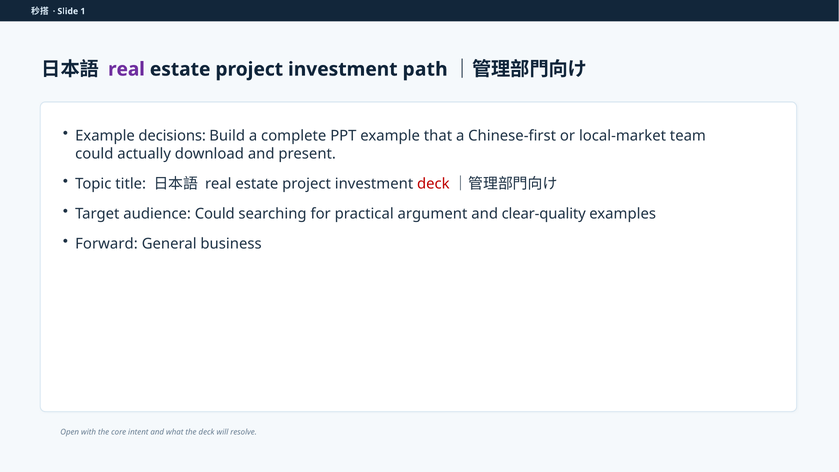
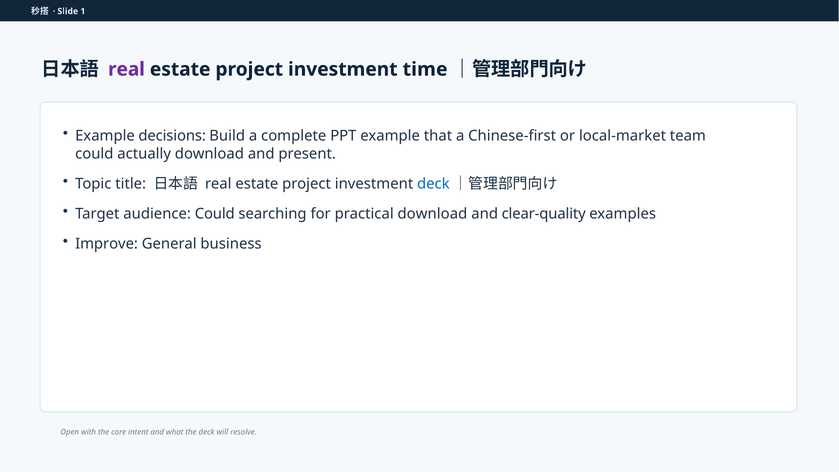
path: path -> time (425, 69)
deck colour: red -> blue (433, 184)
practical argument: argument -> download (432, 214)
Forward: Forward -> Improve (107, 244)
